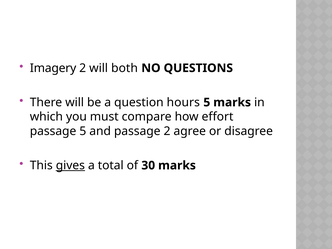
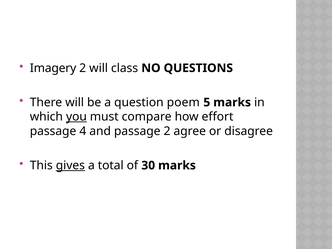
both: both -> class (125, 68)
hours: hours -> poem (183, 102)
you underline: none -> present (76, 117)
passage 5: 5 -> 4 (83, 131)
